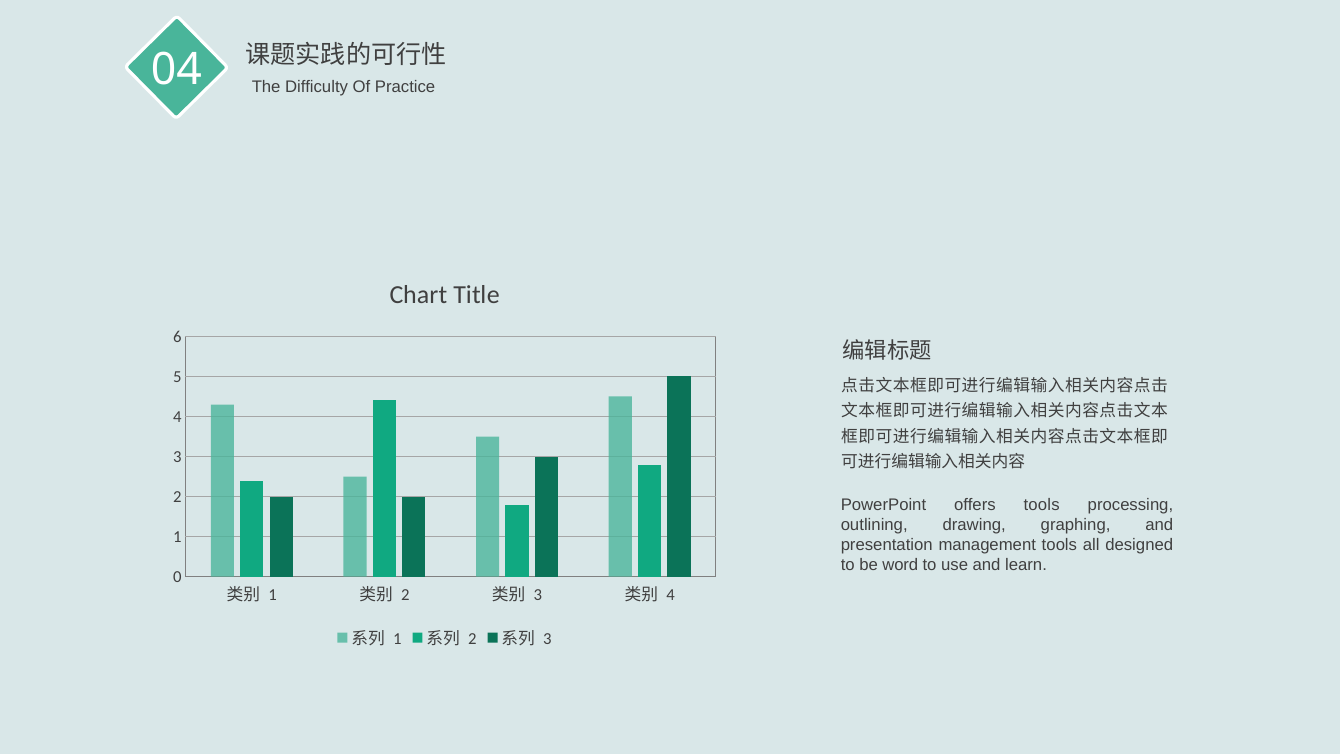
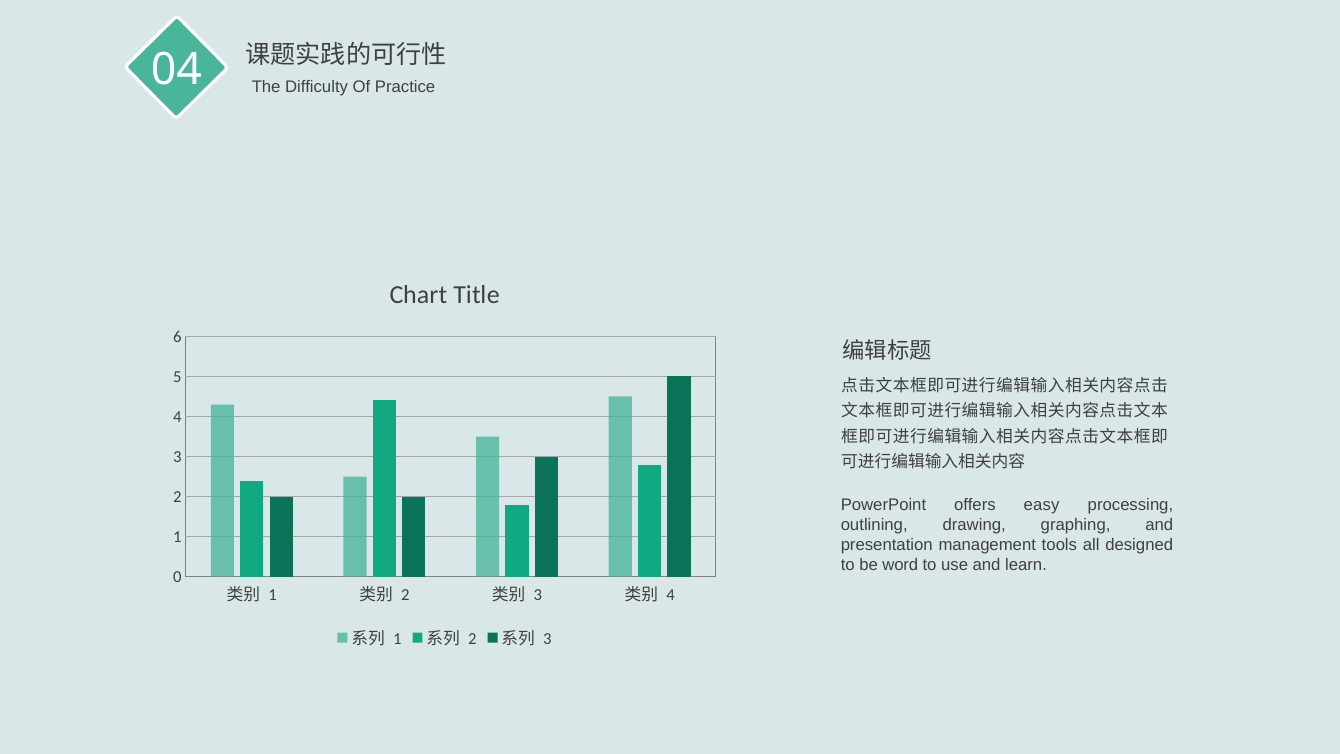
offers tools: tools -> easy (1042, 505)
